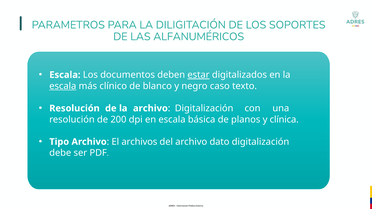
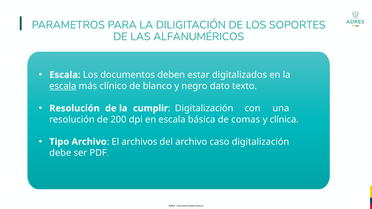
estar underline: present -> none (198, 75)
caso: caso -> dato (220, 86)
la archivo: archivo -> cumplir (150, 108)
planos: planos -> comas (246, 120)
dato: dato -> caso (219, 142)
